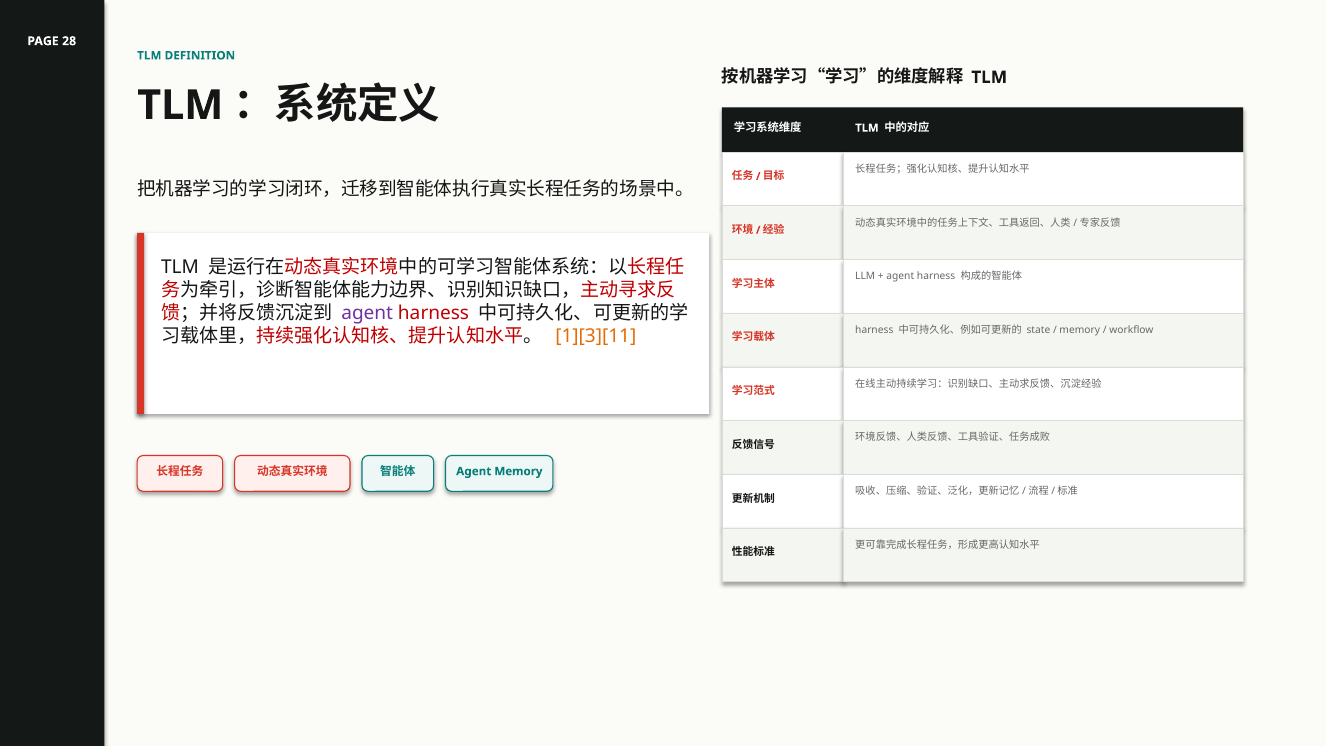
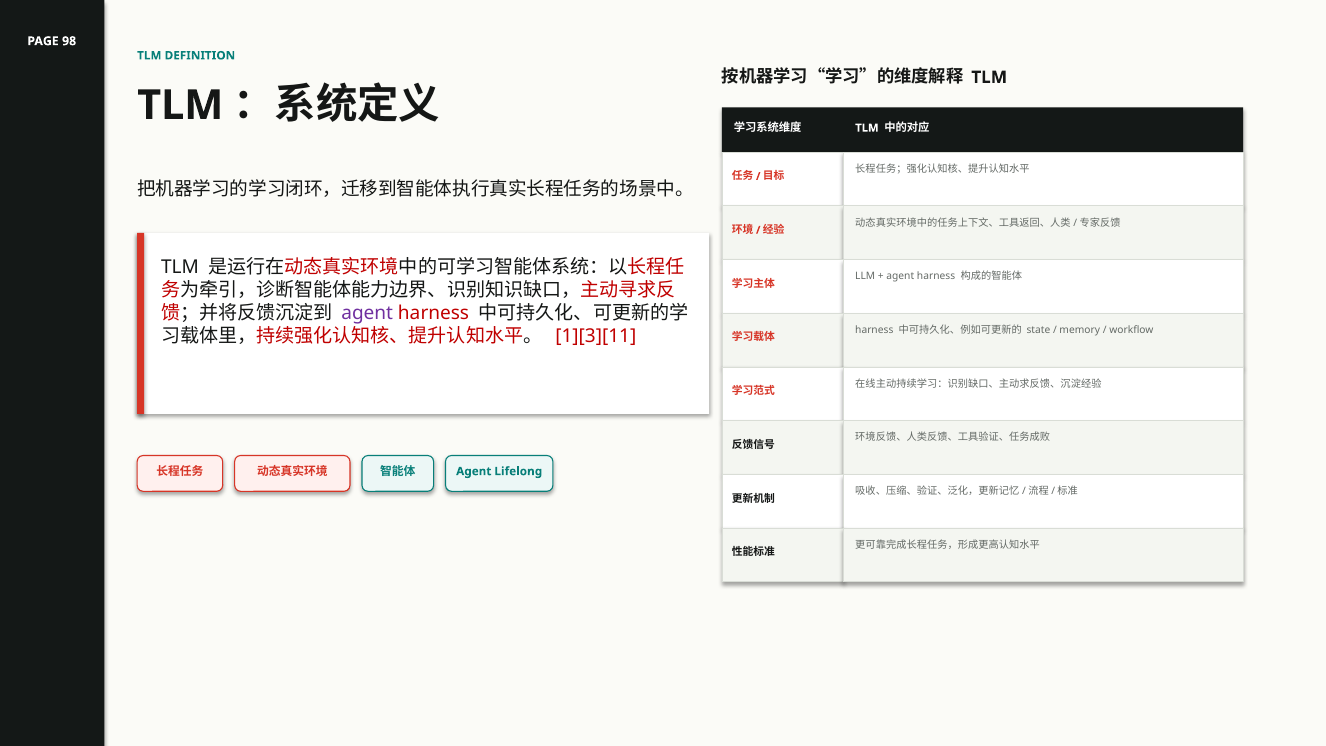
28: 28 -> 98 (69, 41)
1][3][11 colour: orange -> red (596, 336)
Agent Memory: Memory -> Lifelong (518, 471)
